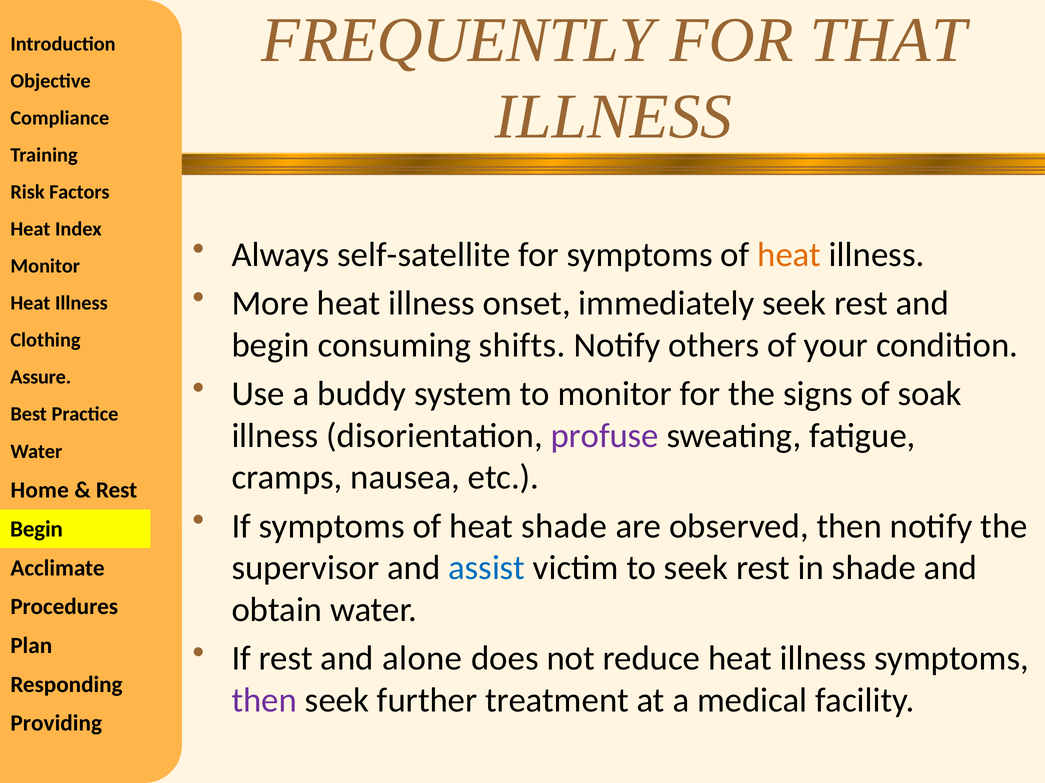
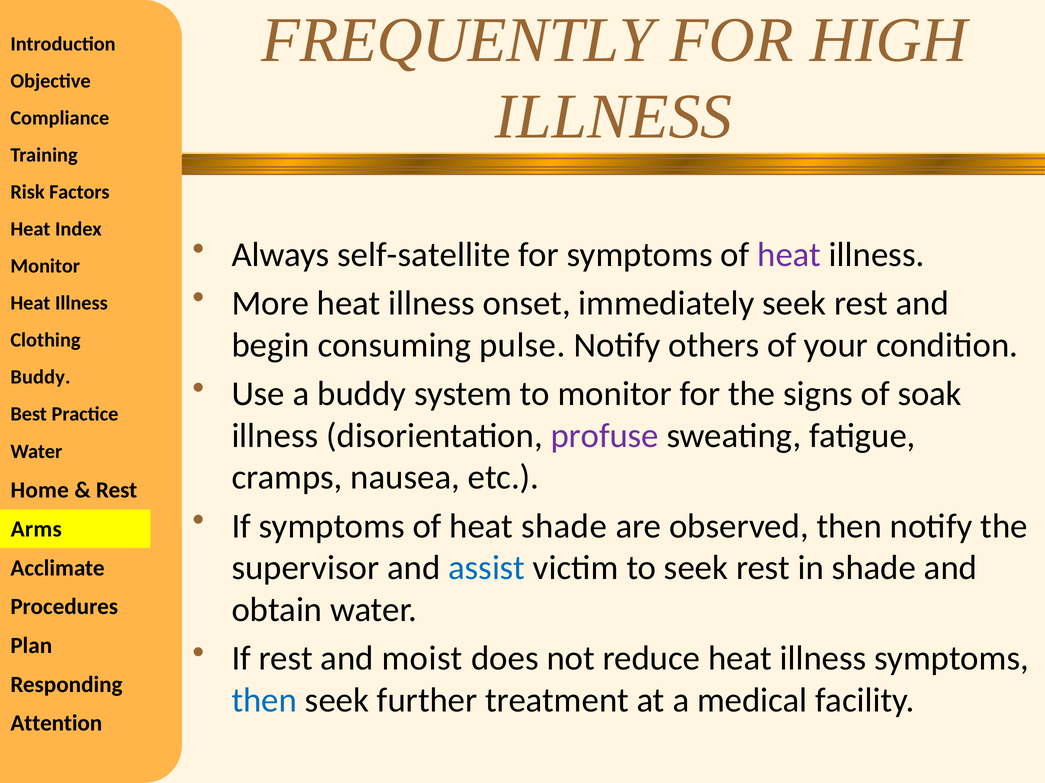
THAT: THAT -> HIGH (889, 40)
heat colour: orange -> purple (789, 255)
shifts: shifts -> pulse (522, 346)
Assure: Assure -> Buddy (40, 378)
Begin: Begin -> Arms (36, 530)
alone: alone -> moist (422, 659)
then colour: purple -> blue (264, 701)
Providing: Providing -> Attention (56, 724)
